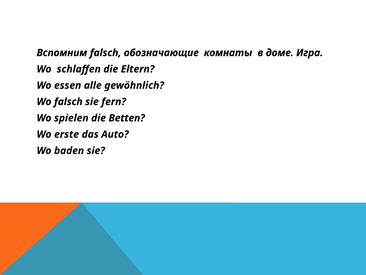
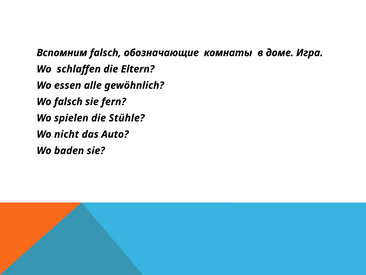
Betten: Betten -> Stühle (127, 118)
erste: erste -> nicht (67, 134)
